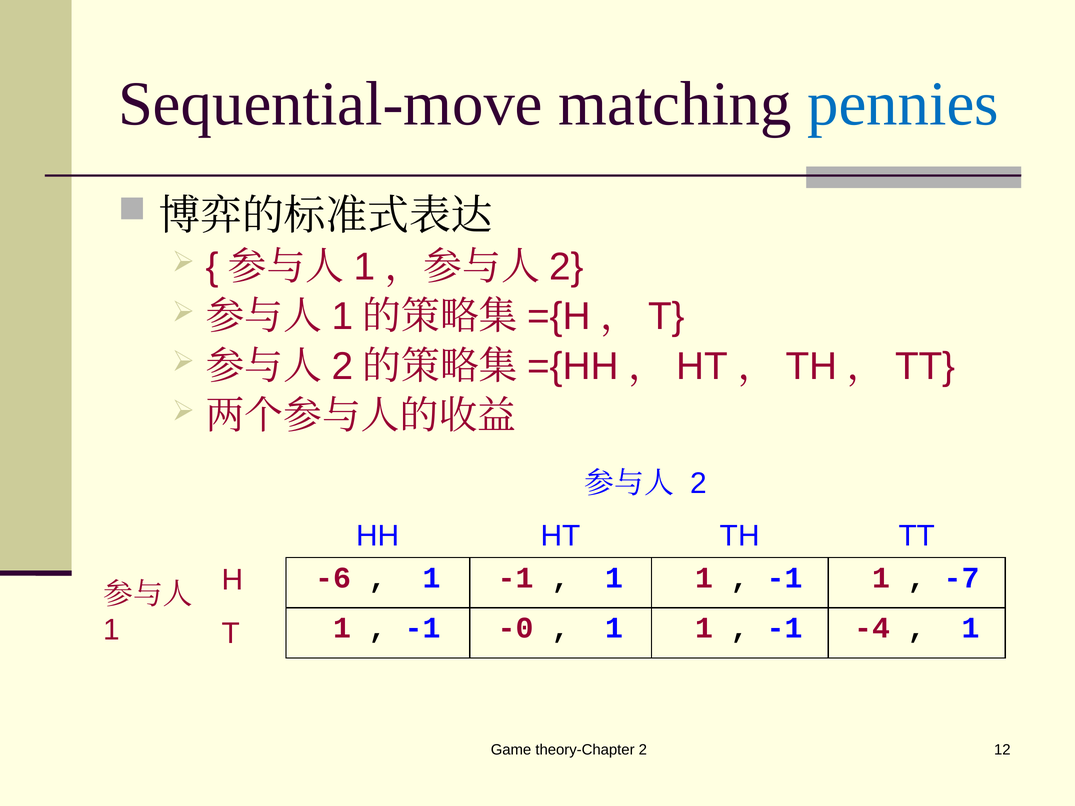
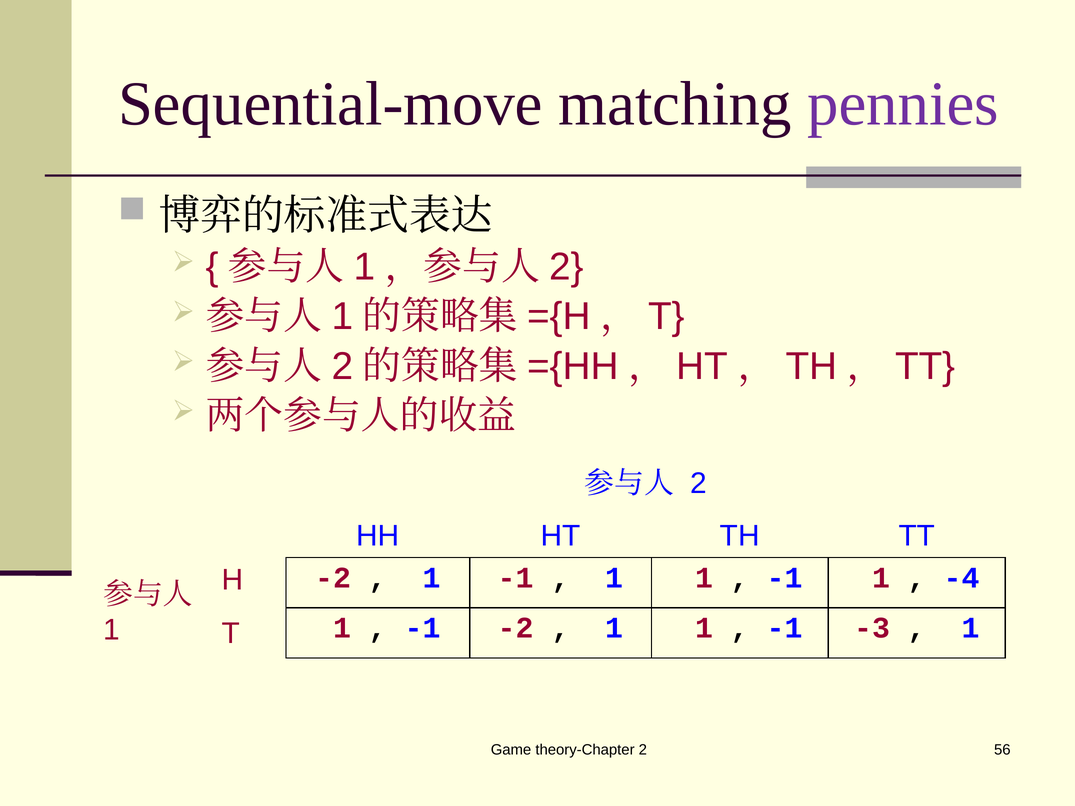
pennies colour: blue -> purple (903, 104)
H -6: -6 -> -2 (333, 578)
-7: -7 -> -4 (962, 578)
-1 -0: -0 -> -2 (516, 628)
-4: -4 -> -3 (872, 628)
12: 12 -> 56 (1002, 750)
